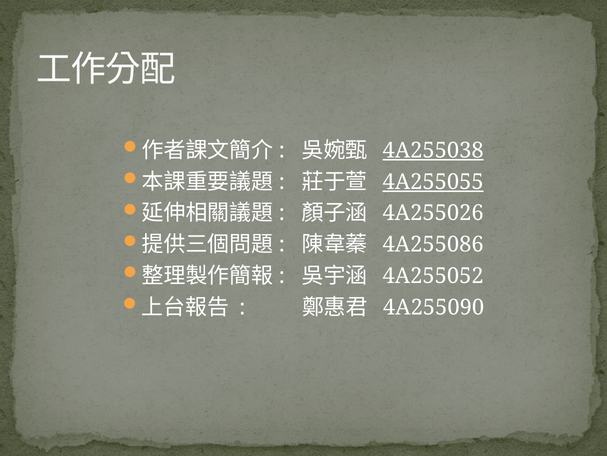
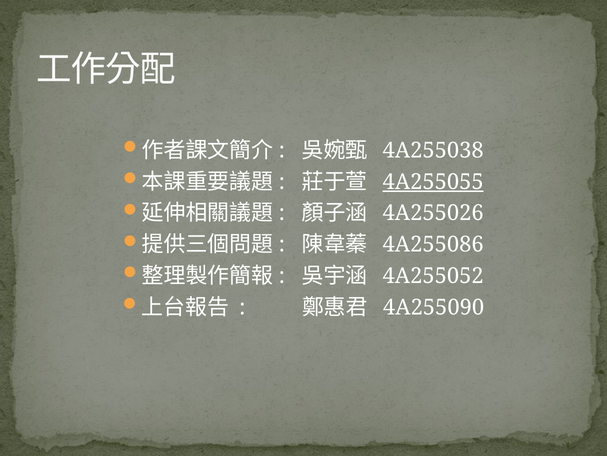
4A255038 underline: present -> none (433, 150)
